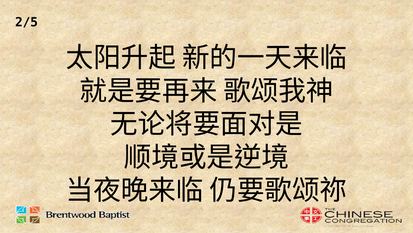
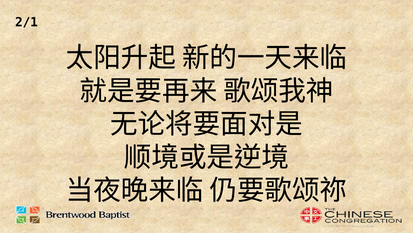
2/5: 2/5 -> 2/1 (27, 22)
